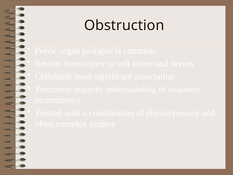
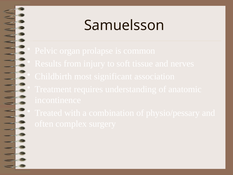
Obstruction: Obstruction -> Samuelsson (124, 25)
